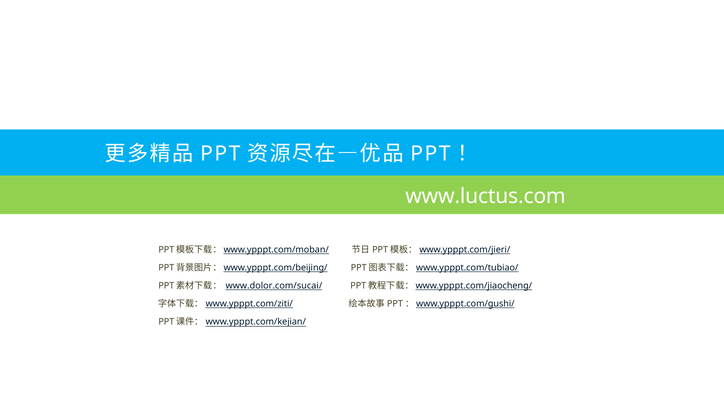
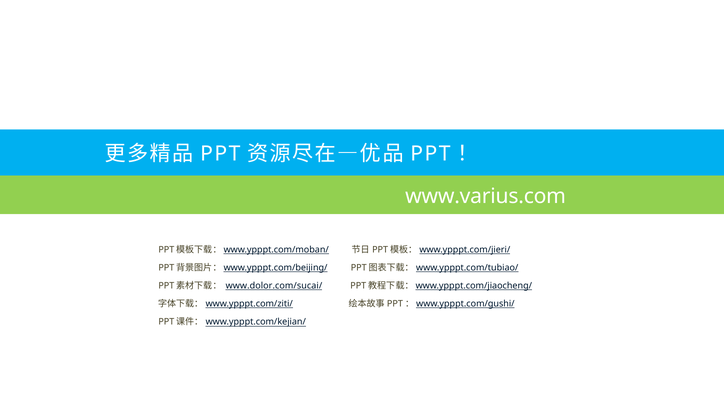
www.luctus.com: www.luctus.com -> www.varius.com (486, 196)
